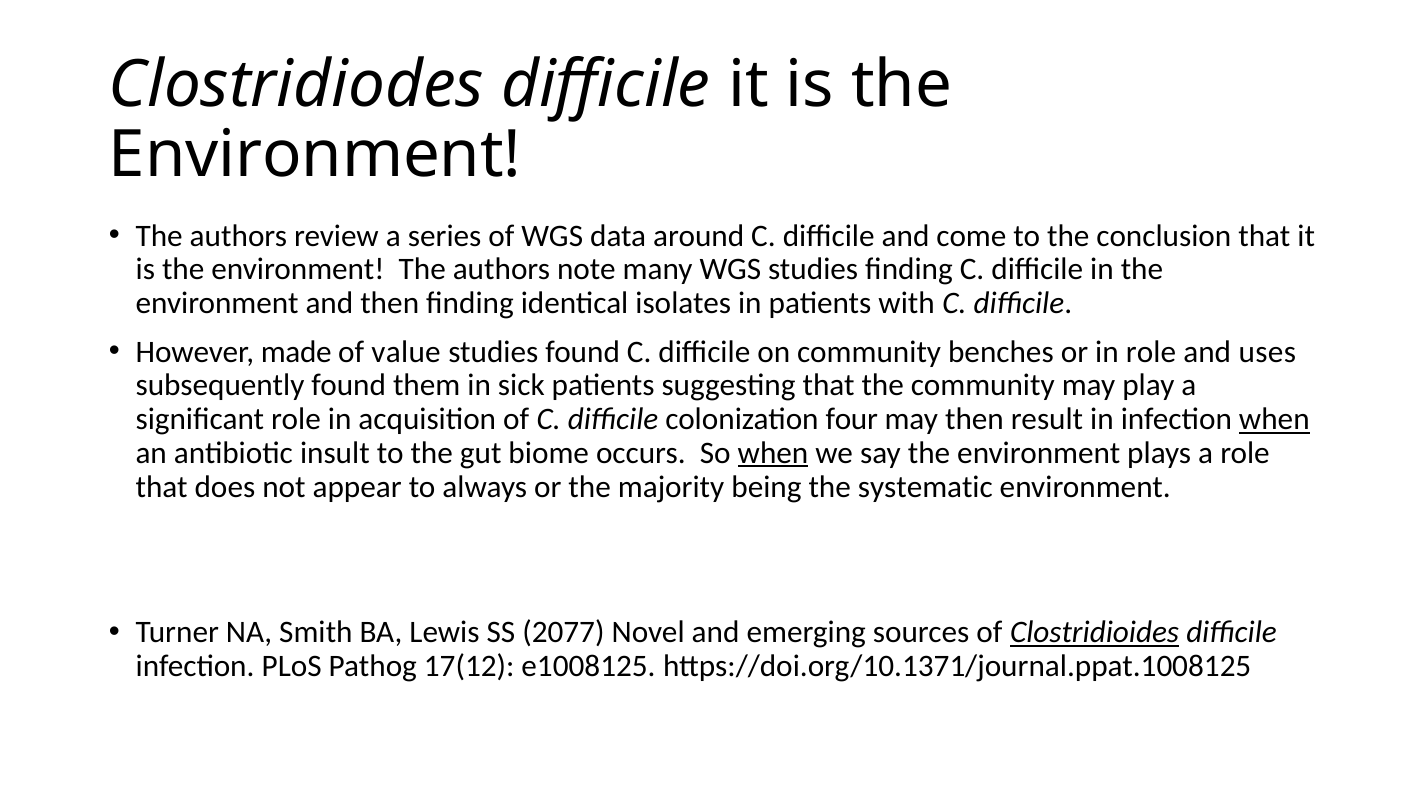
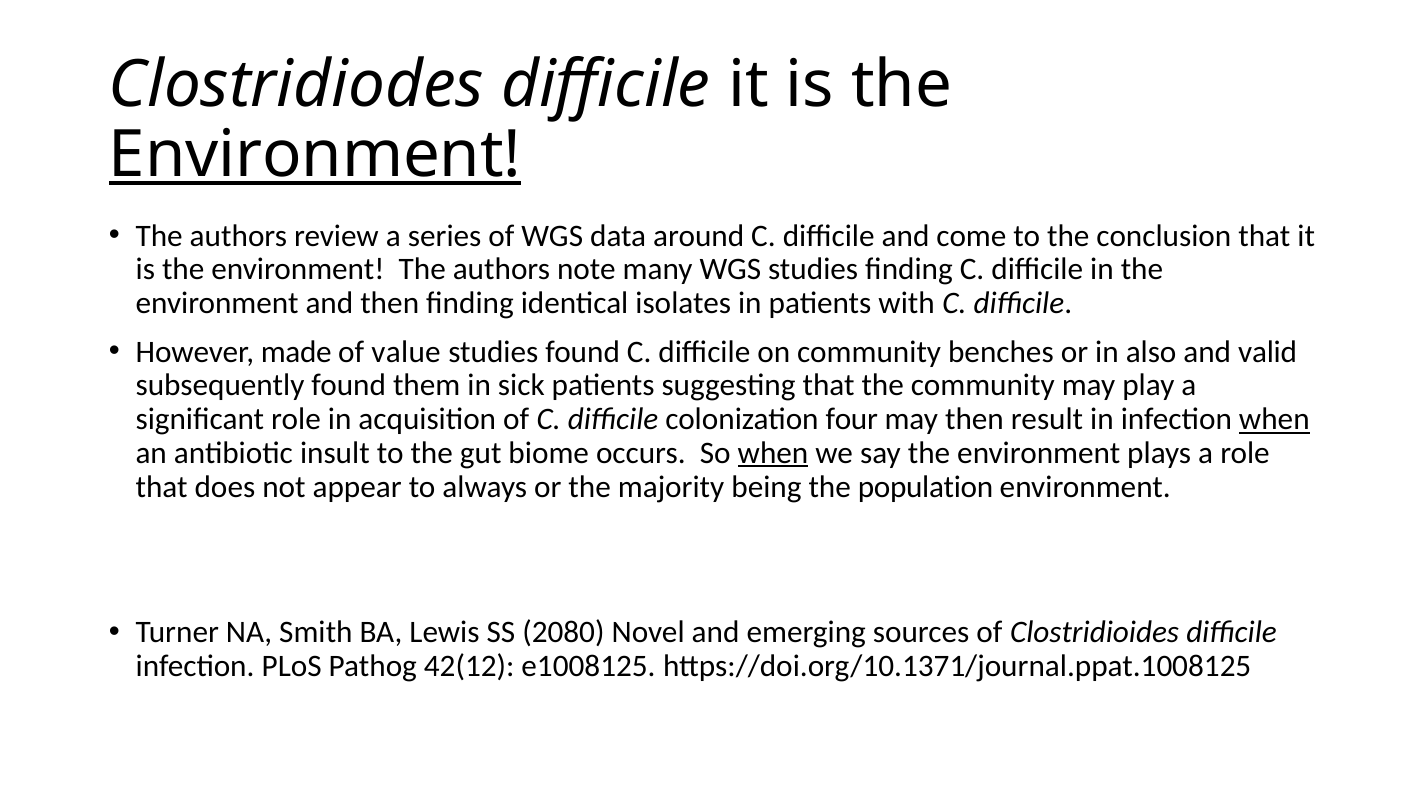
Environment underline: none -> present (315, 155)
in role: role -> also (1151, 352)
uses: uses -> valid (1268, 352)
systematic: systematic -> population (925, 487)
2077: 2077 -> 2080 (563, 633)
Clostridioides underline: present -> none (1095, 633)
17(12: 17(12 -> 42(12 (469, 666)
